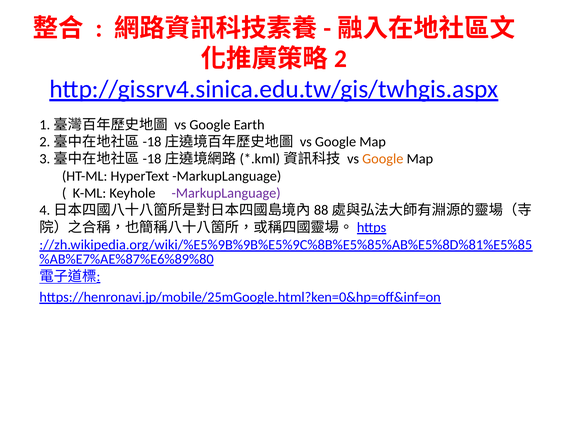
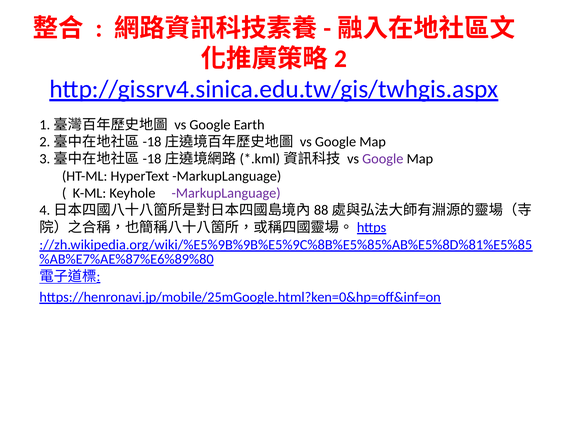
Google colour: orange -> purple (383, 159)
